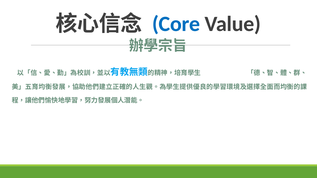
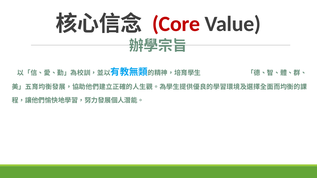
Core colour: blue -> red (176, 24)
